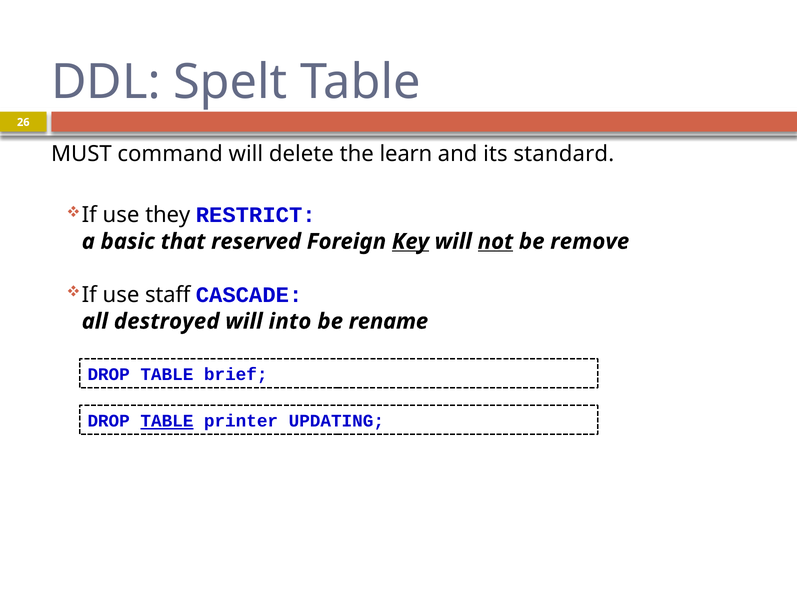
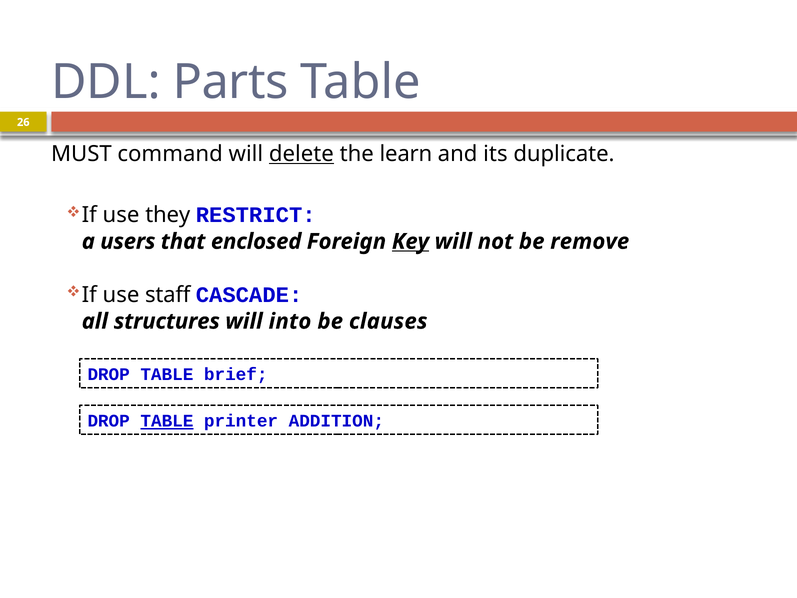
Spelt: Spelt -> Parts (231, 82)
delete underline: none -> present (301, 154)
standard: standard -> duplicate (564, 154)
basic: basic -> users (128, 241)
reserved: reserved -> enclosed (256, 241)
not underline: present -> none (495, 241)
destroyed: destroyed -> structures (167, 321)
rename: rename -> clauses (388, 321)
UPDATING: UPDATING -> ADDITION (336, 421)
